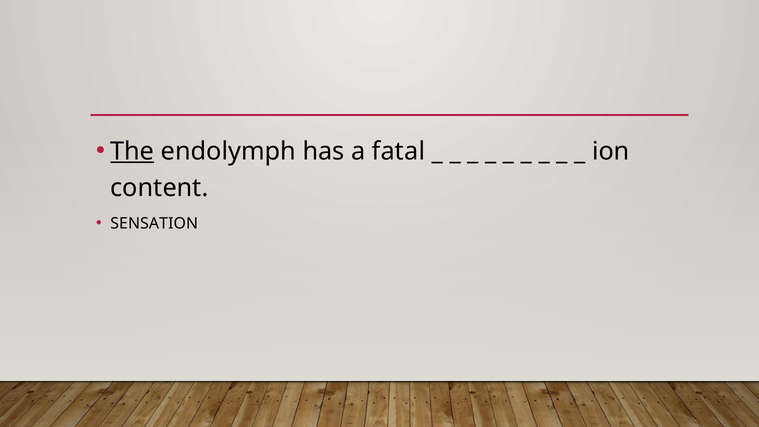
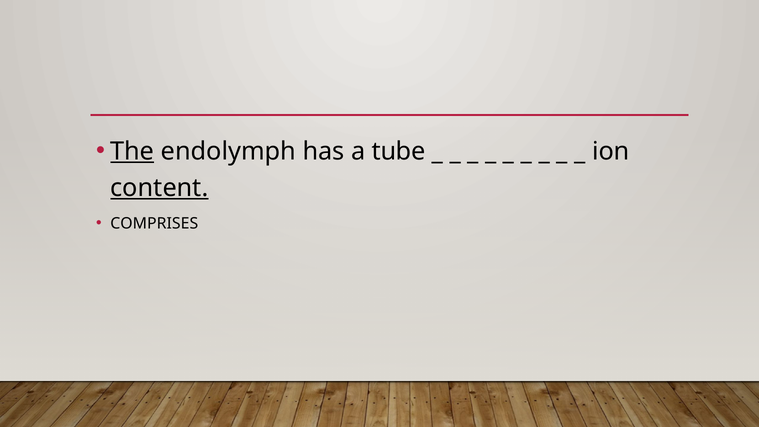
fatal: fatal -> tube (399, 151)
content underline: none -> present (159, 188)
SENSATION: SENSATION -> COMPRISES (154, 224)
